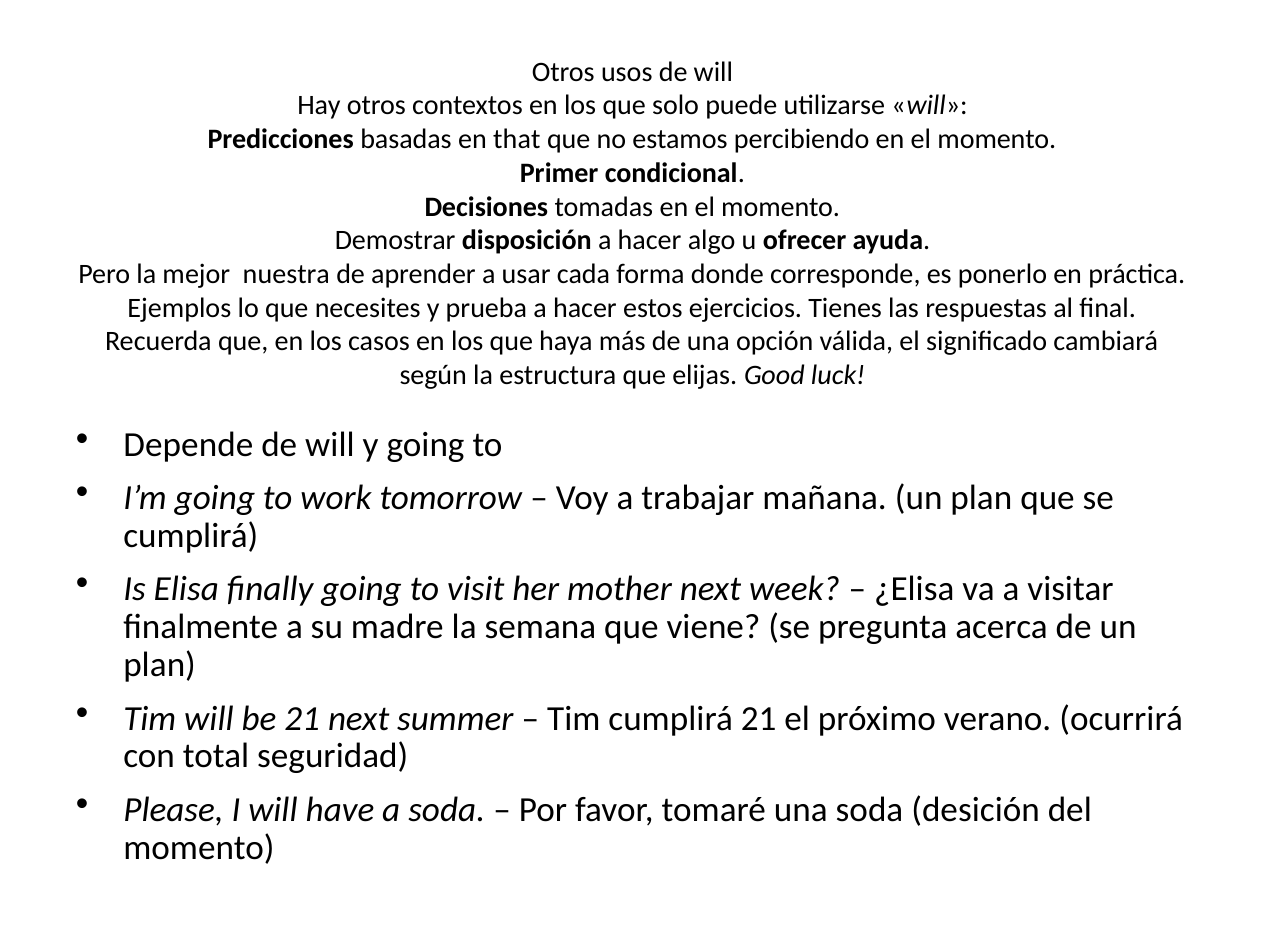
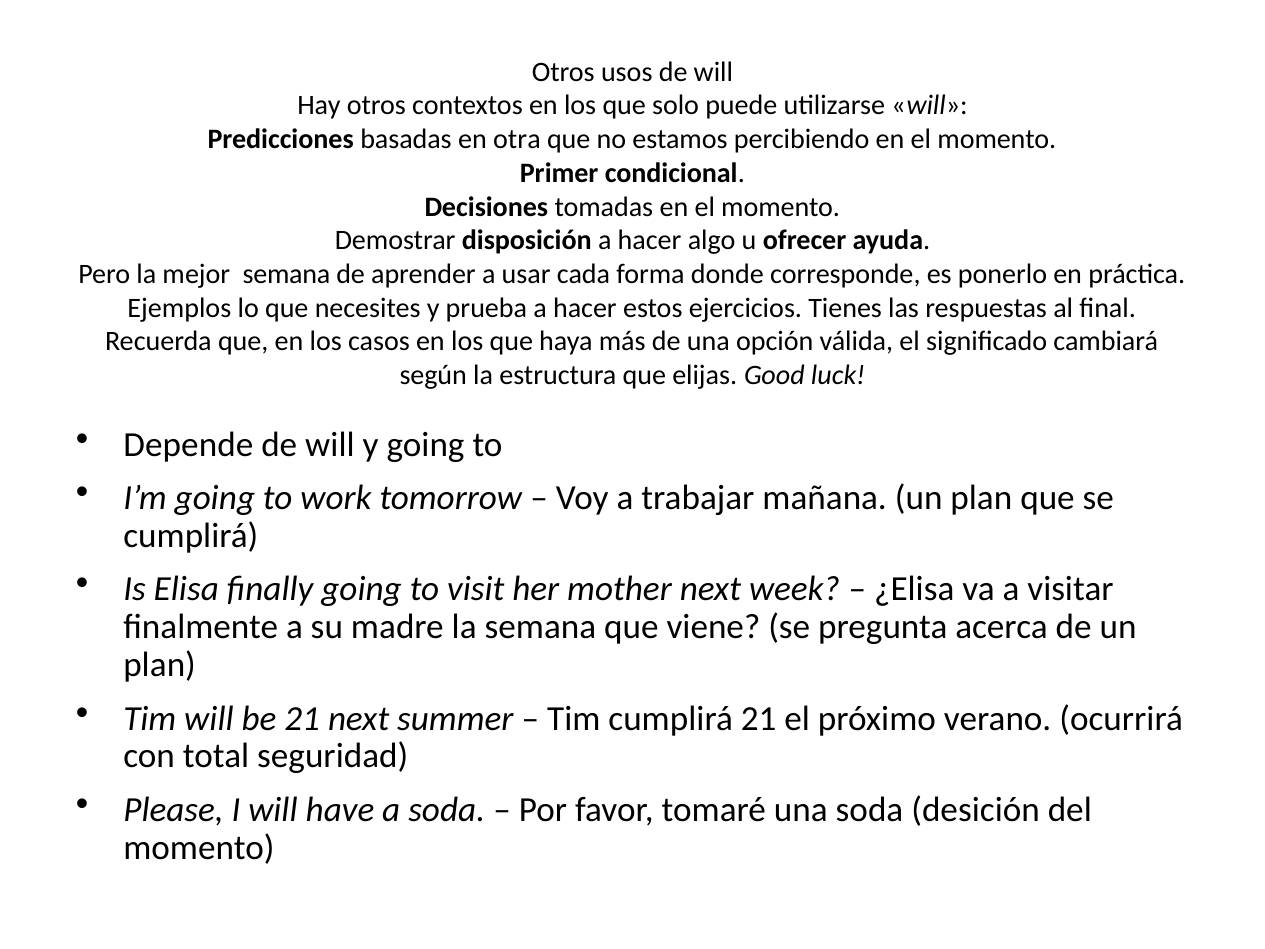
that: that -> otra (517, 139)
mejor nuestra: nuestra -> semana (286, 274)
